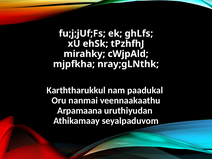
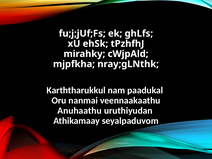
Arpamaana: Arpamaana -> Anuhaathu (80, 111)
